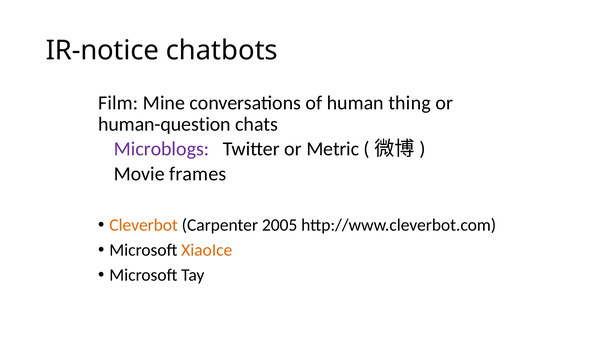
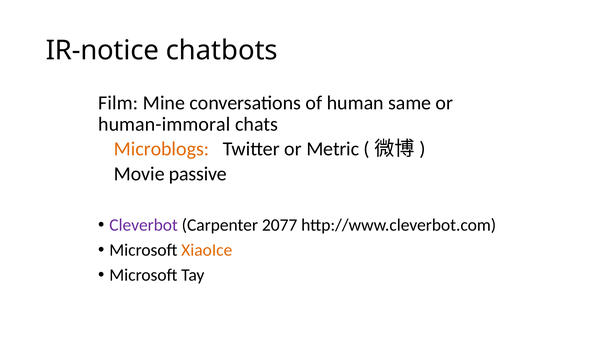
thing: thing -> same (410, 103)
human-question: human-question -> human-immoral (164, 124)
Microblogs colour: purple -> orange (161, 149)
frames: frames -> passive (198, 174)
Cleverbot colour: orange -> purple (144, 225)
2005: 2005 -> 2077 (280, 225)
